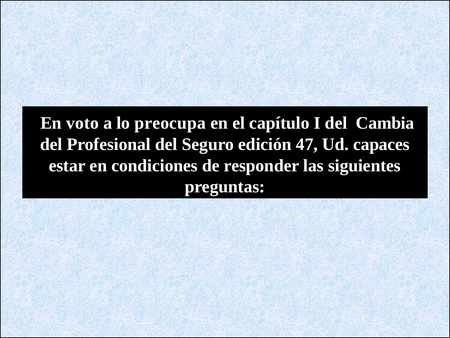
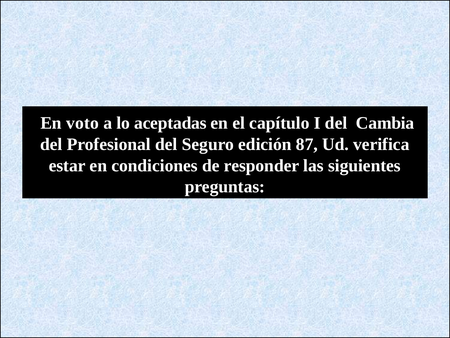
preocupa: preocupa -> aceptadas (170, 123)
47: 47 -> 87 (307, 144)
capaces: capaces -> verifica (381, 144)
